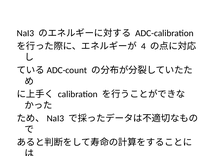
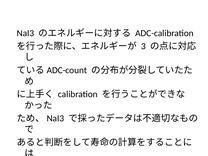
4: 4 -> 3 (143, 46)
